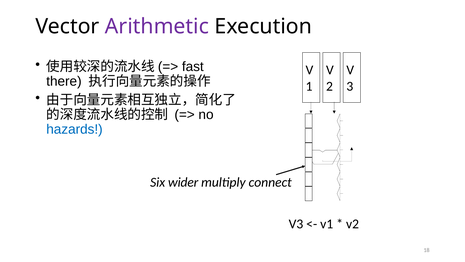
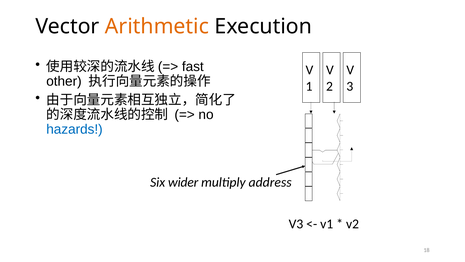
Arithmetic colour: purple -> orange (157, 26)
there: there -> other (64, 81)
connect: connect -> address (270, 182)
